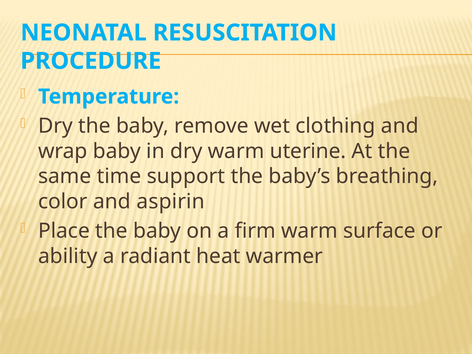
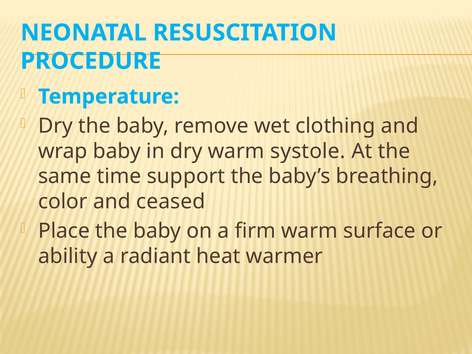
uterine: uterine -> systole (308, 151)
aspirin: aspirin -> ceased (171, 202)
